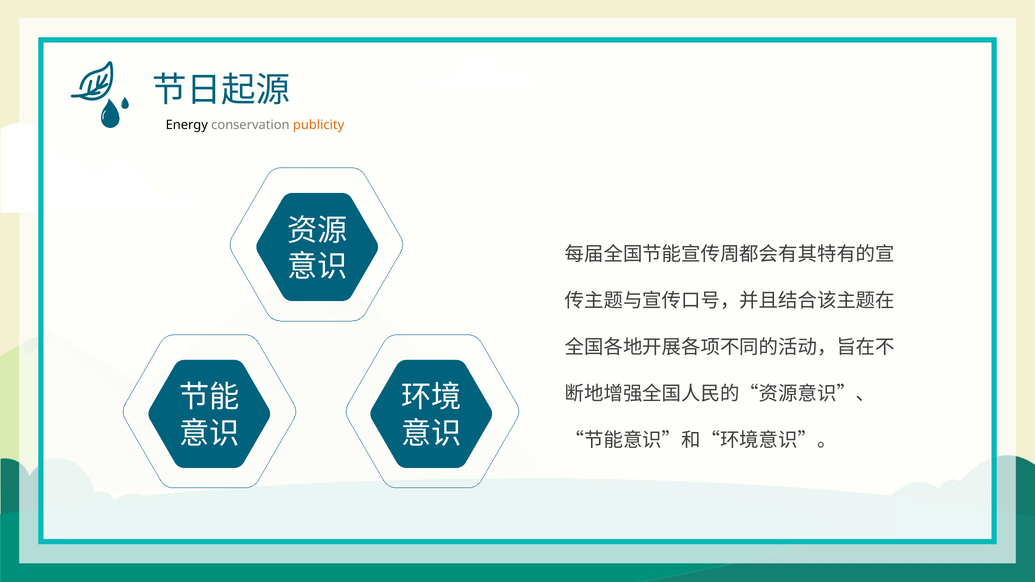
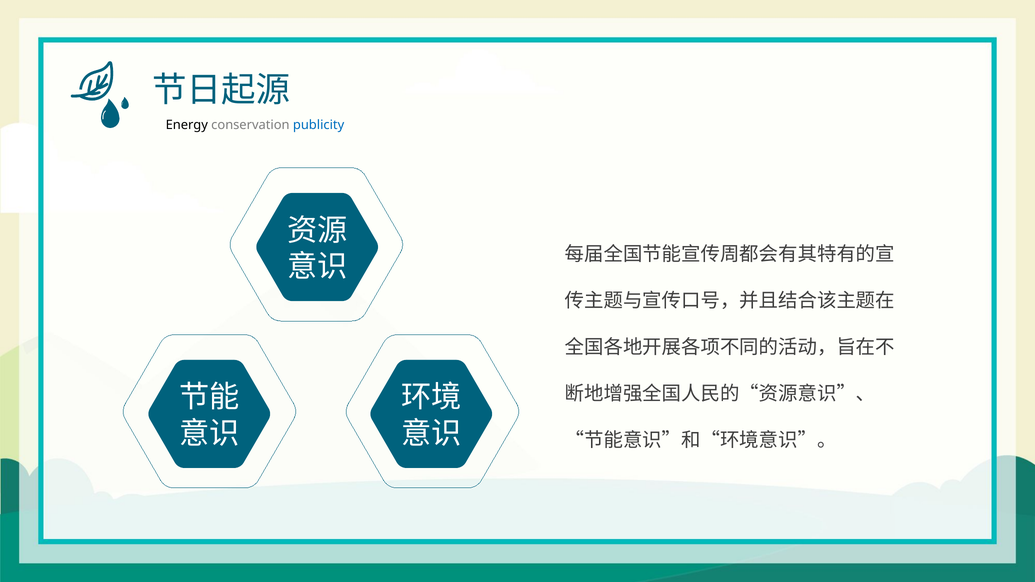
publicity colour: orange -> blue (319, 125)
